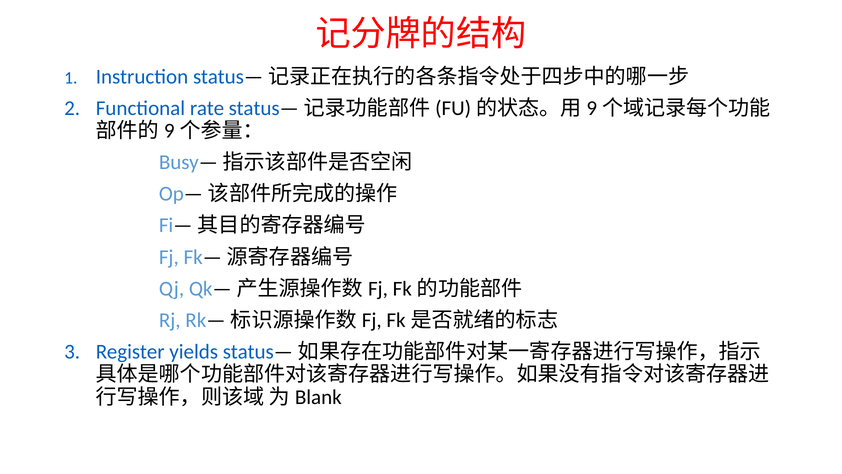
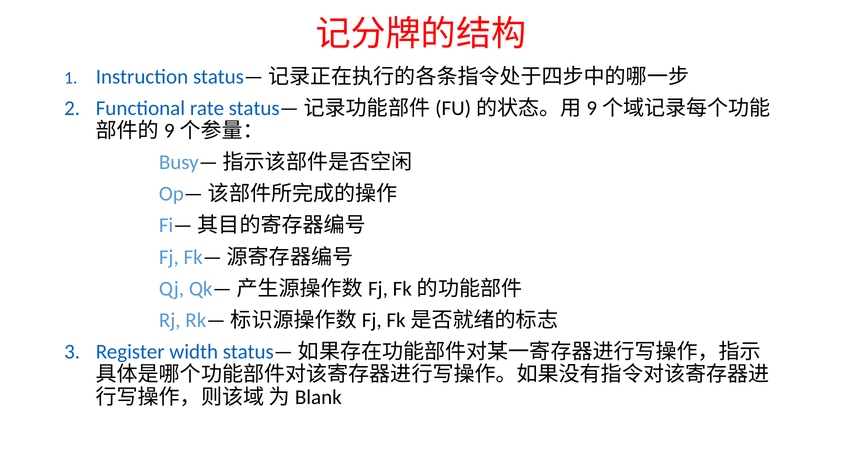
yields: yields -> width (194, 351)
